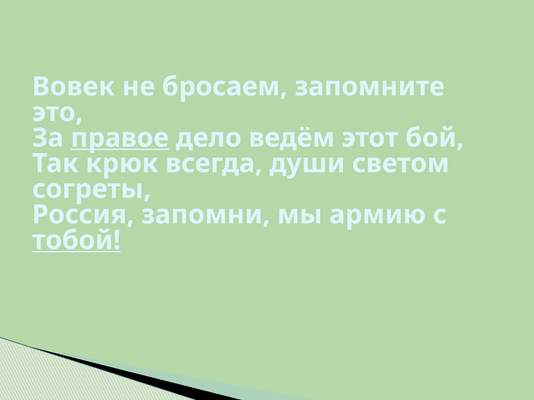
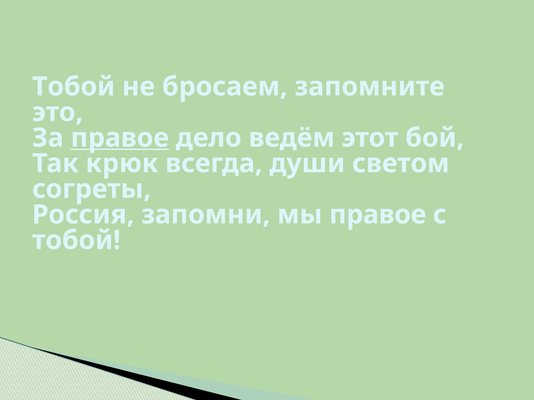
Вовек: Вовек -> Тобой (74, 87)
мы армию: армию -> правое (378, 215)
тобой underline: present -> none (76, 241)
